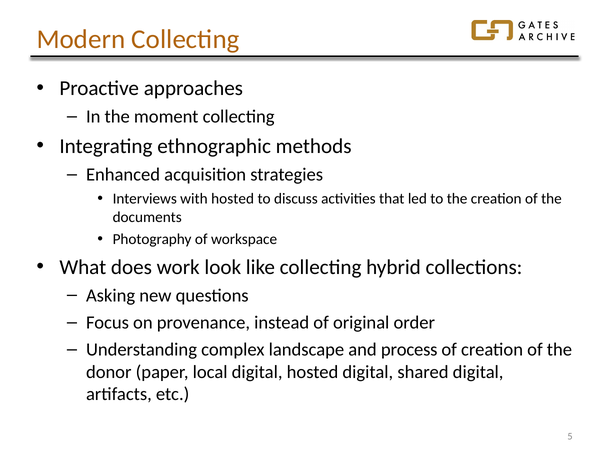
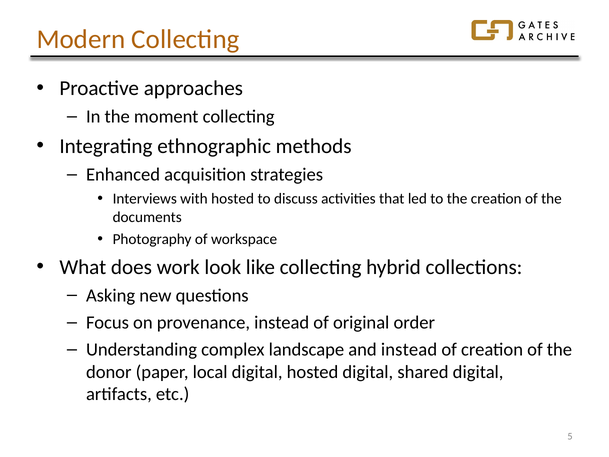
and process: process -> instead (409, 349)
